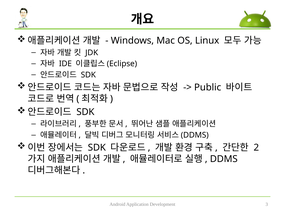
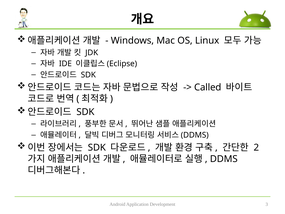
Public: Public -> Called (208, 87)
